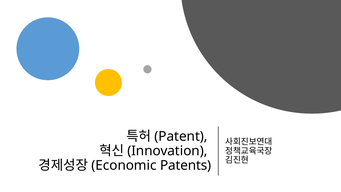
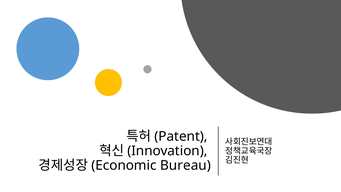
Patents: Patents -> Bureau (186, 165)
